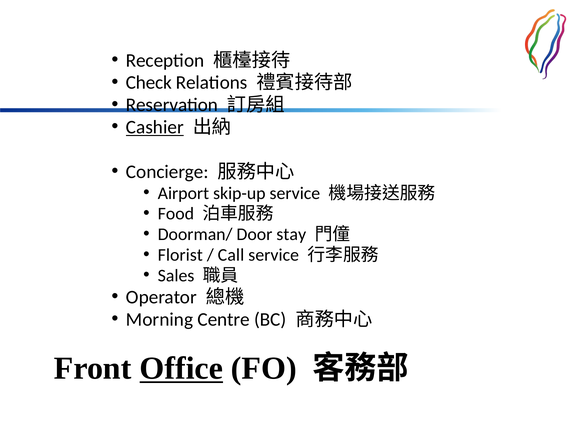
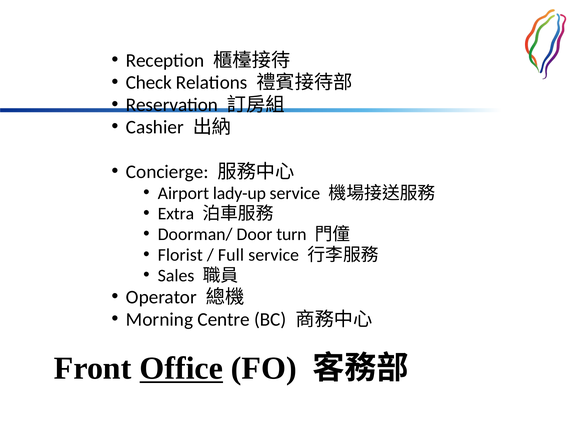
Cashier underline: present -> none (155, 127)
skip-up: skip-up -> lady-up (239, 193)
Food: Food -> Extra (176, 214)
stay: stay -> turn (291, 235)
Call: Call -> Full (231, 255)
